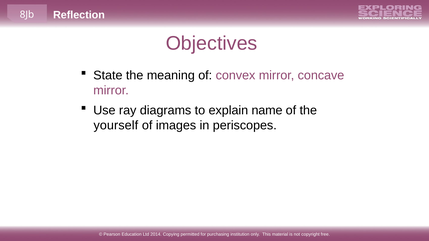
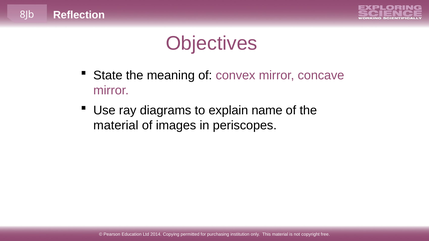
yourself: yourself -> material (116, 125)
